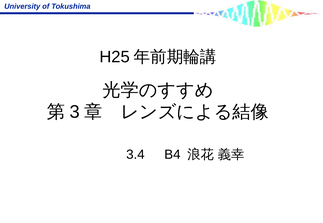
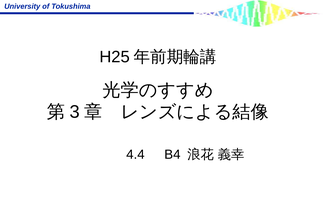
3.4: 3.4 -> 4.4 (135, 155)
